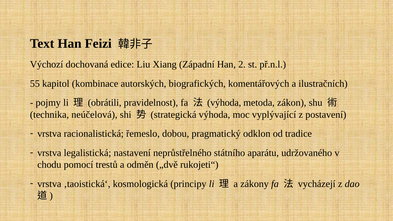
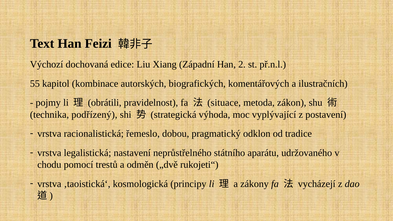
výhoda: výhoda -> situace (224, 103)
neúčelová: neúčelová -> podřízený (94, 115)
